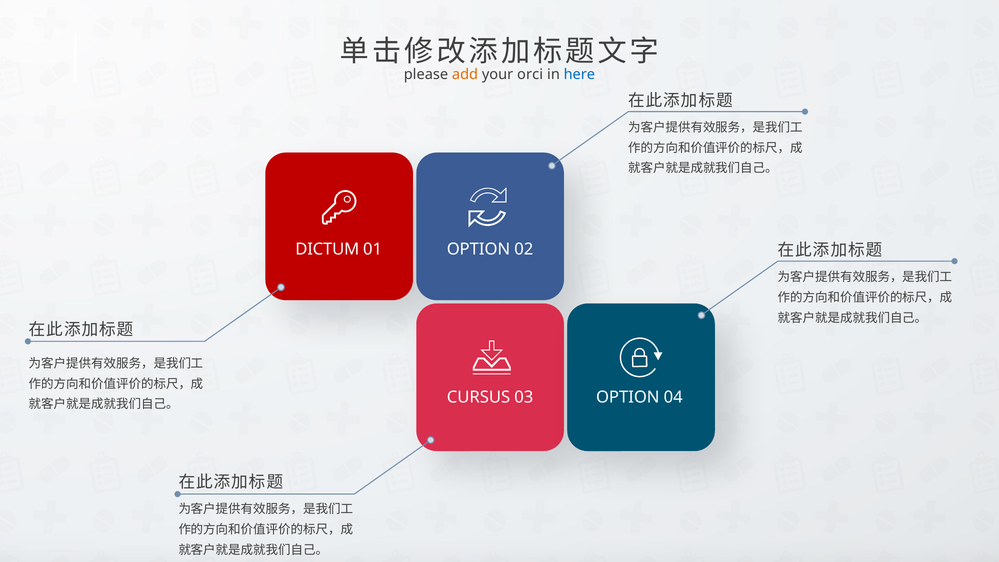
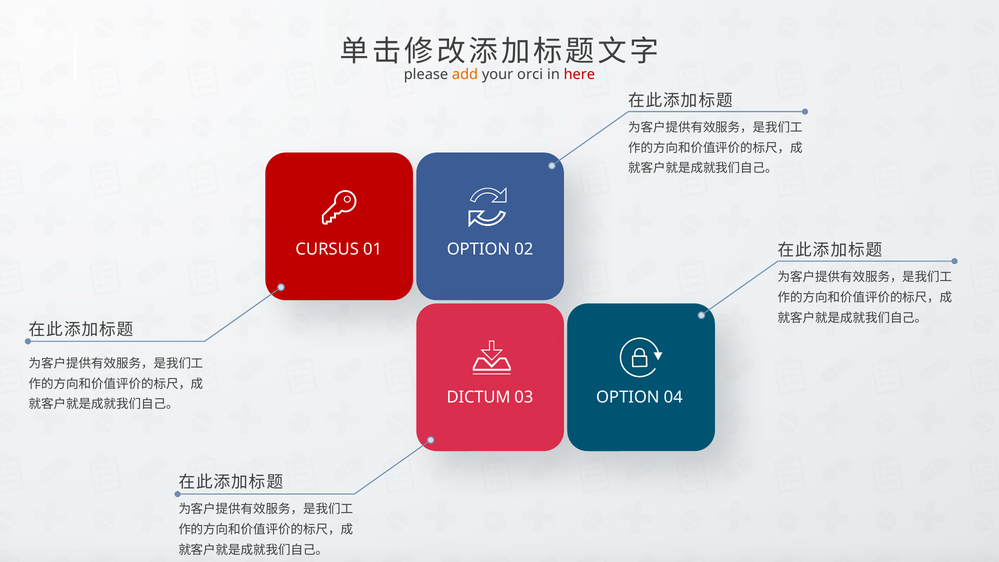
here colour: blue -> red (579, 74)
DICTUM: DICTUM -> CURSUS (327, 249)
CURSUS: CURSUS -> DICTUM (479, 397)
